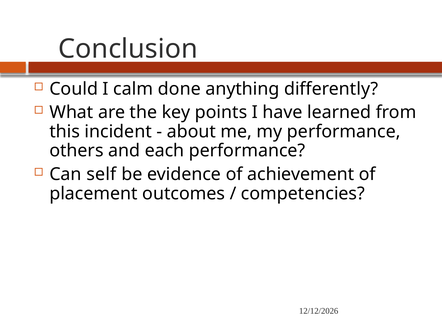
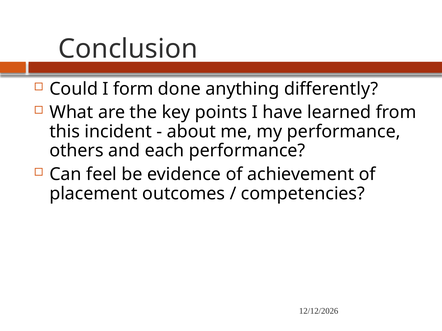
calm: calm -> form (133, 89)
self: self -> feel (102, 175)
